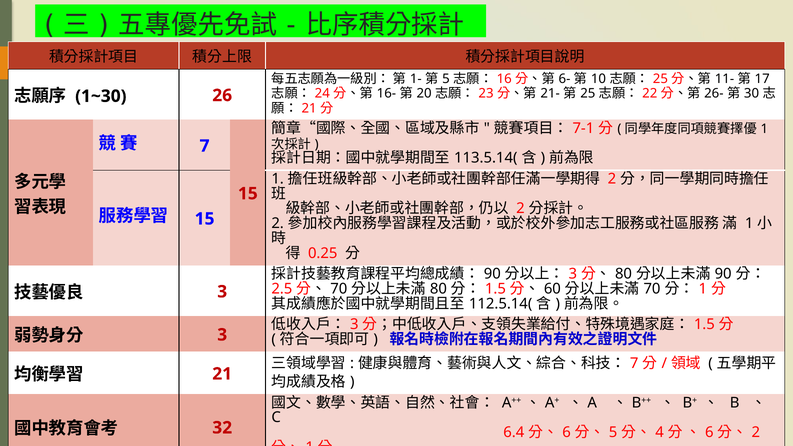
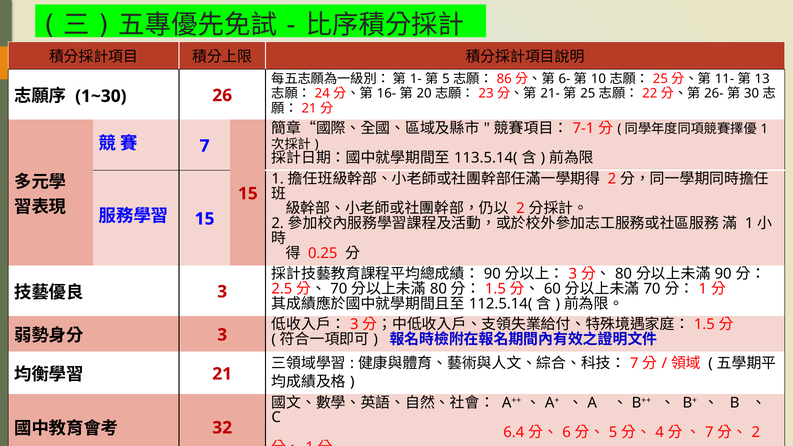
16: 16 -> 86 (504, 79)
17: 17 -> 13 (762, 79)
6: 6 -> 7 (709, 432)
